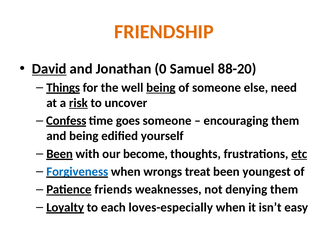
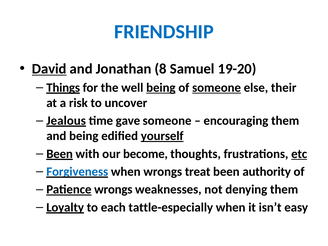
FRIENDSHIP colour: orange -> blue (164, 32)
0: 0 -> 8 (161, 69)
88-20: 88-20 -> 19-20 (237, 69)
someone underline: none -> present (217, 88)
need: need -> their (284, 88)
risk underline: present -> none (78, 103)
Confess: Confess -> Jealous (66, 121)
goes: goes -> gave (128, 121)
yourself underline: none -> present (162, 136)
youngest: youngest -> authority (267, 172)
Patience friends: friends -> wrongs (113, 190)
loves-especially: loves-especially -> tattle-especially (171, 207)
